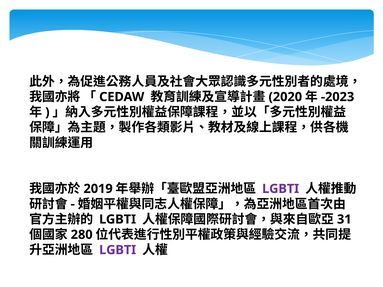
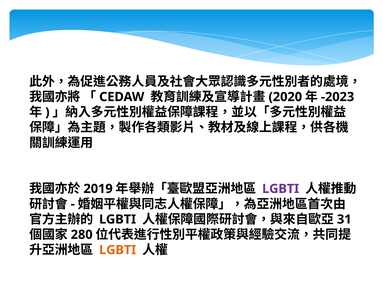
LGBTI colour: purple -> orange (118, 250)
